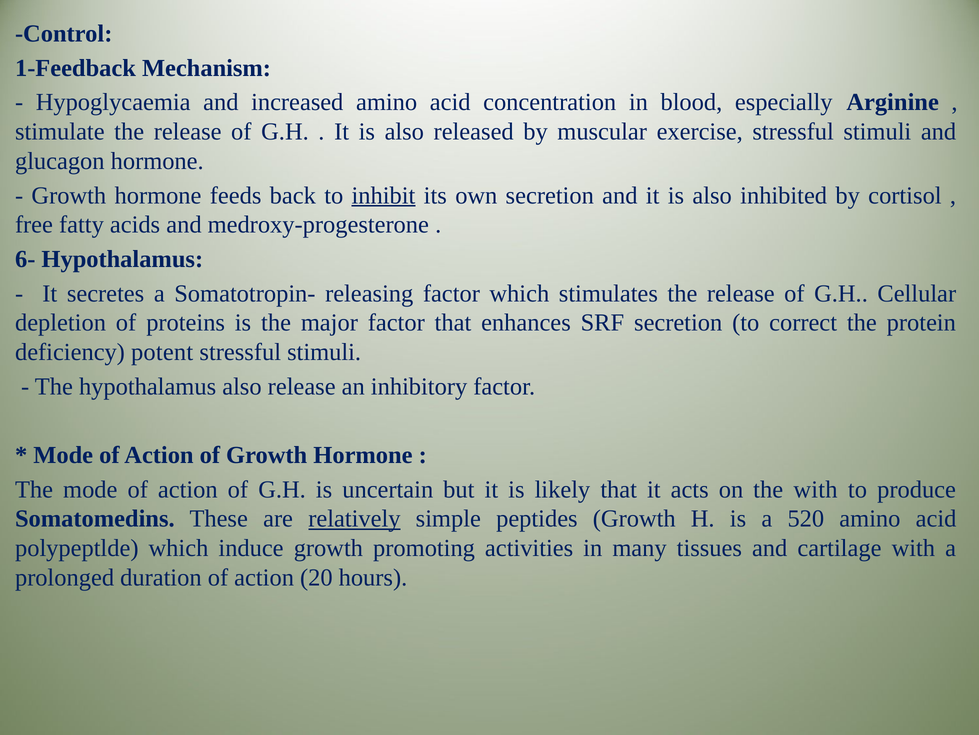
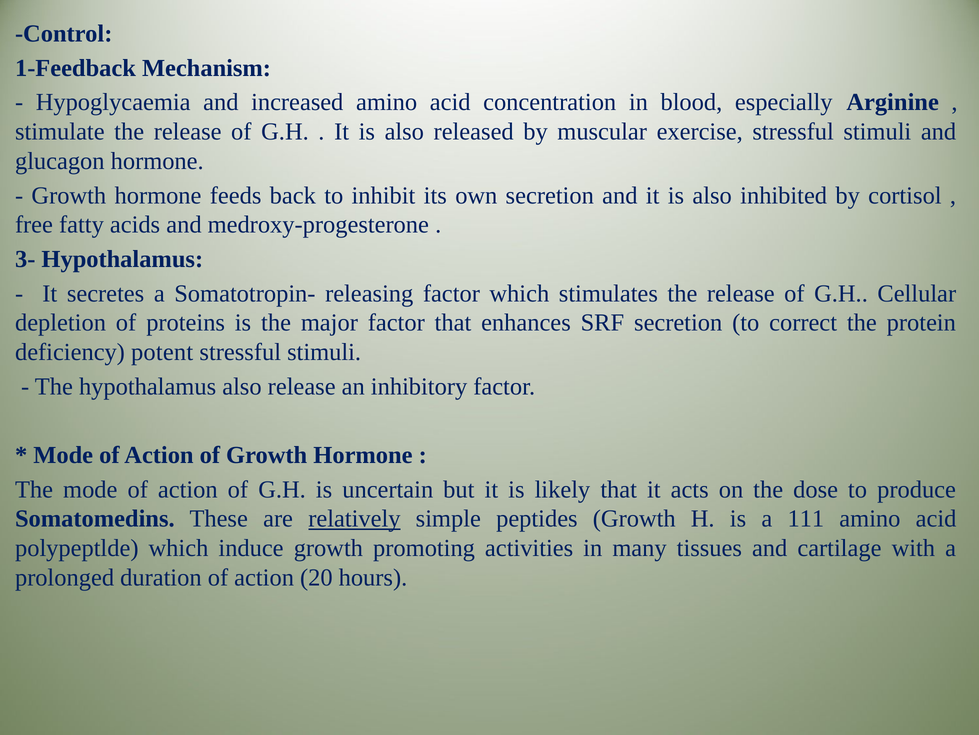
inhibit underline: present -> none (383, 195)
6-: 6- -> 3- (25, 259)
the with: with -> dose (816, 489)
520: 520 -> 111 (806, 518)
